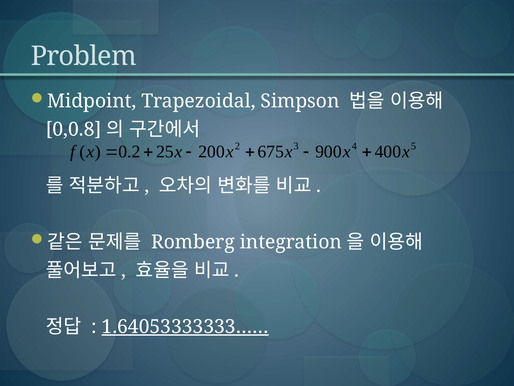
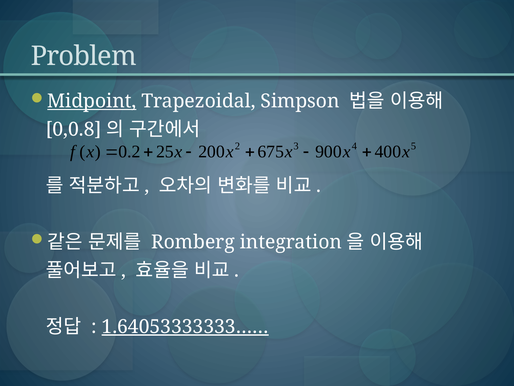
Midpoint underline: none -> present (92, 101)
